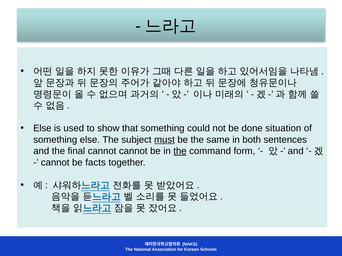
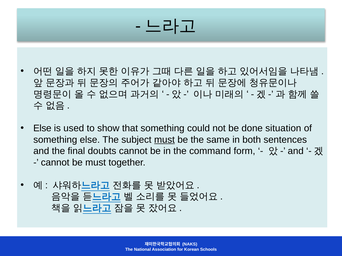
final cannot: cannot -> doubts (102, 151)
the underline: present -> none (180, 151)
be facts: facts -> must (96, 163)
